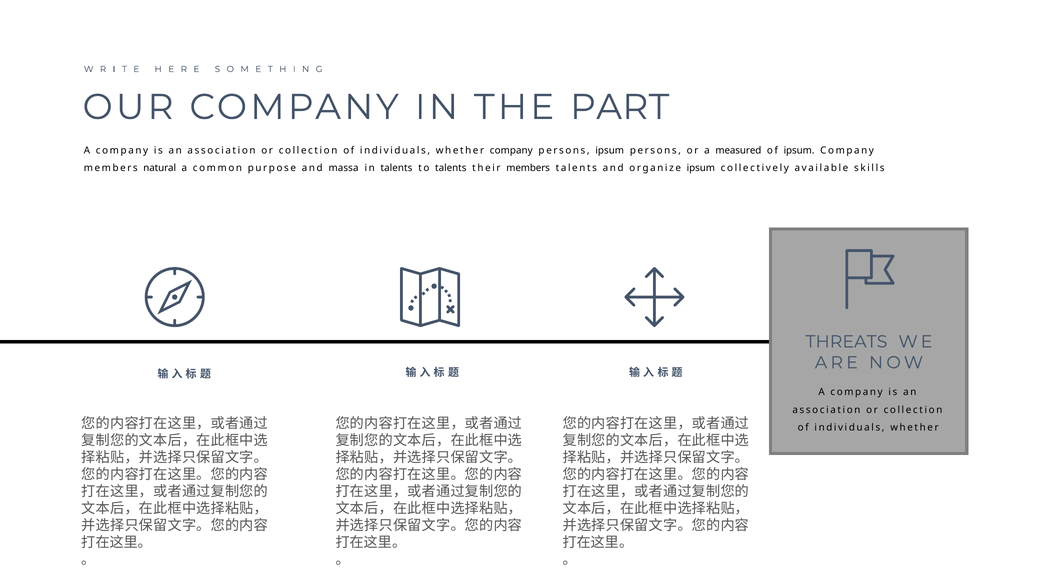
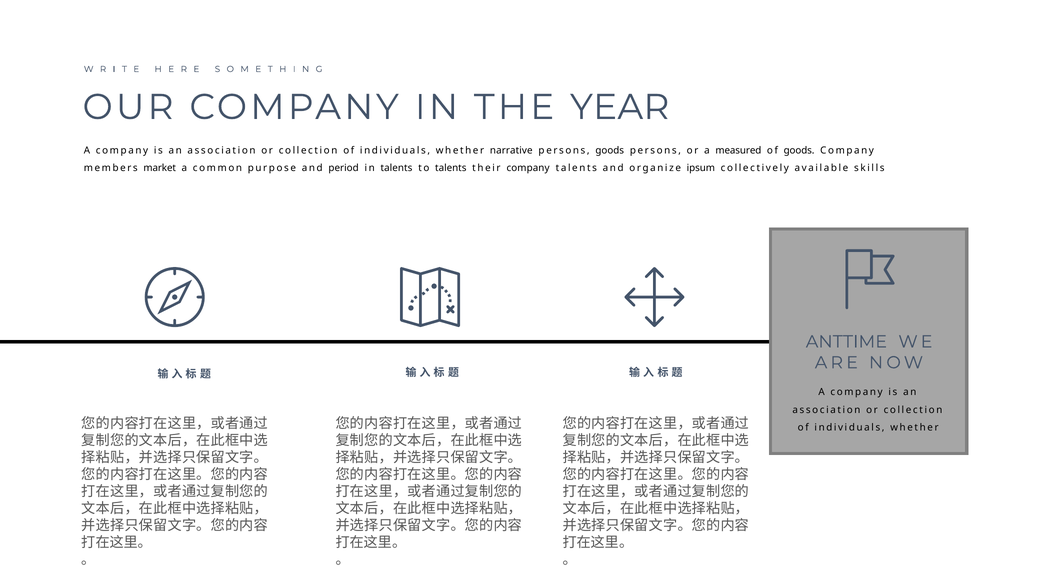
PART: PART -> YEAR (620, 107)
whether company: company -> narrative (511, 150)
persons ipsum: ipsum -> goods (610, 150)
of ipsum: ipsum -> goods (799, 150)
natural: natural -> market (160, 168)
massa: massa -> period (344, 168)
their members: members -> company (528, 168)
THREATS: THREATS -> ANTTIME (846, 342)
